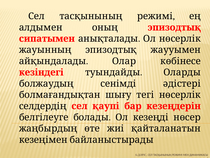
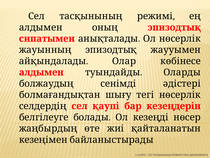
кезіндегі: кезіндегі -> алдымен (41, 72)
